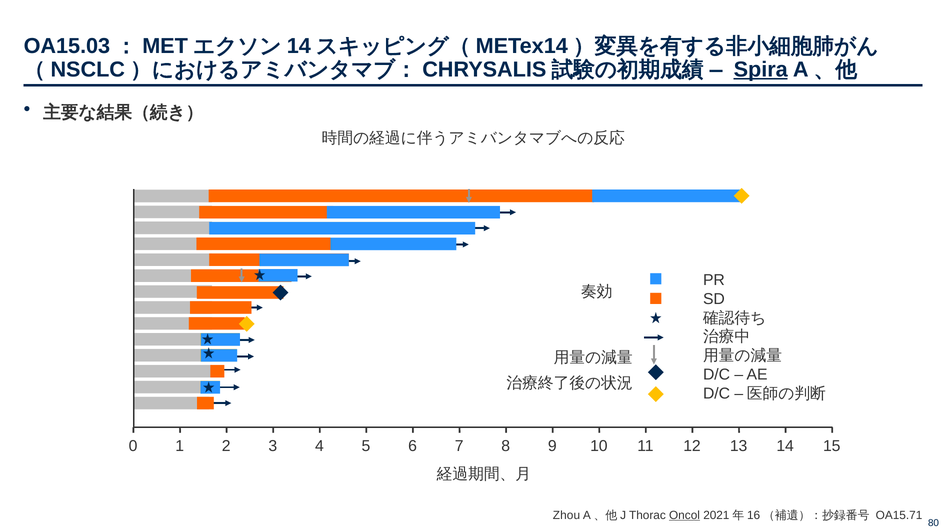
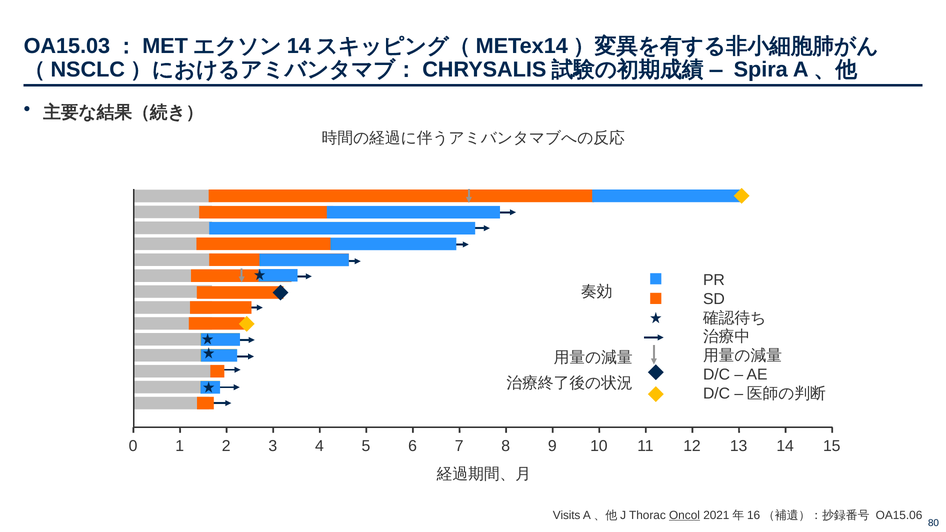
Spira underline: present -> none (761, 69)
Zhou: Zhou -> Visits (567, 515)
OA15.71: OA15.71 -> OA15.06 (899, 515)
